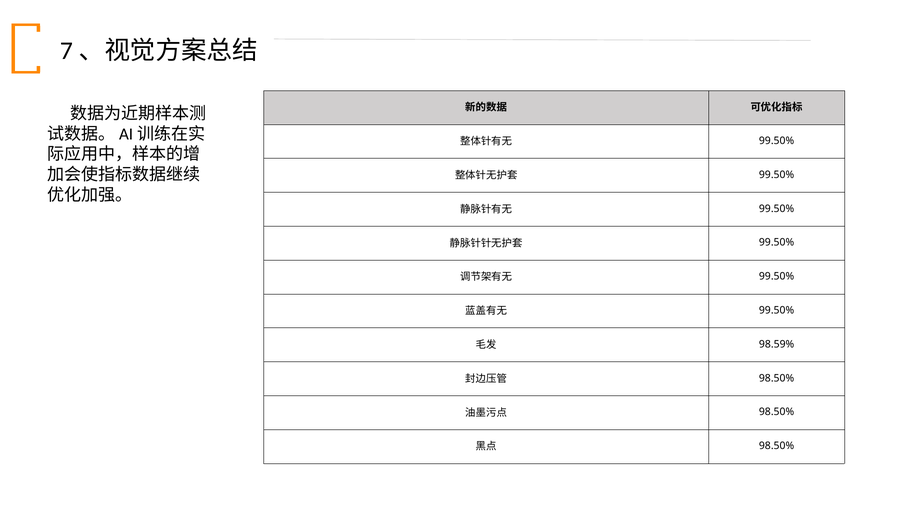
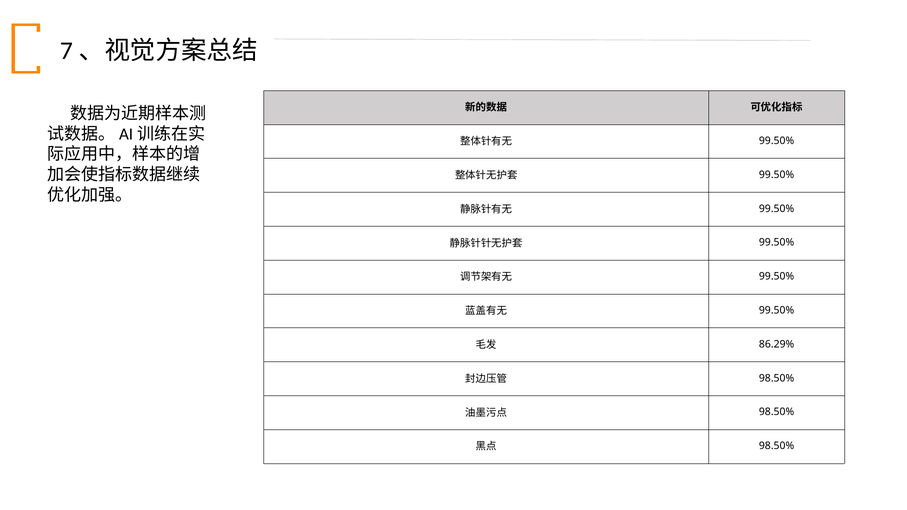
98.59%: 98.59% -> 86.29% (777, 344)
